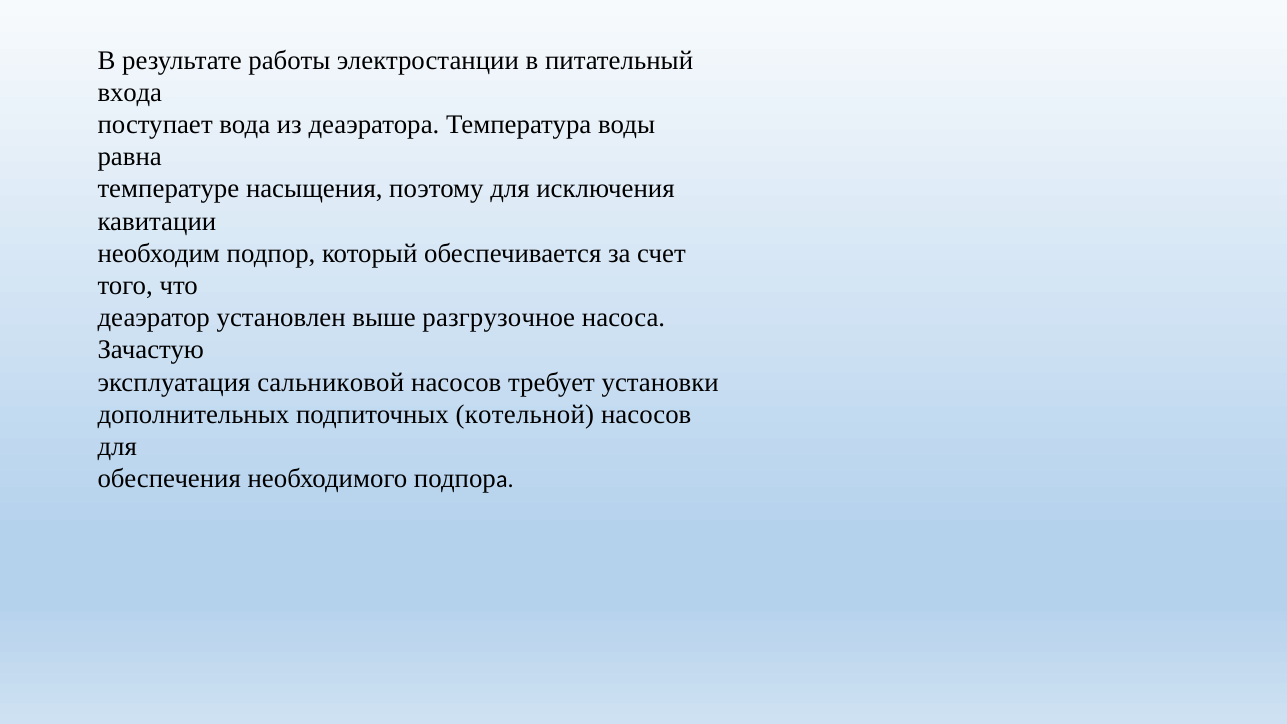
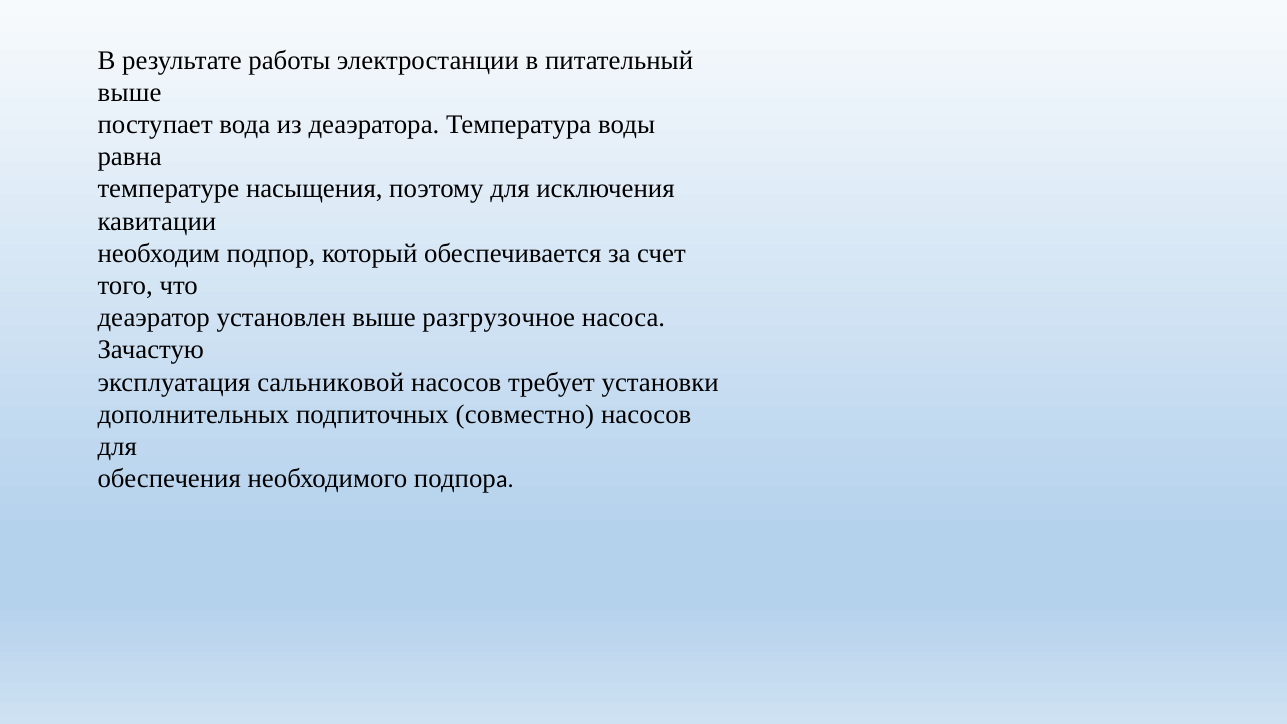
входа: входа -> выше (130, 92)
котельной: котельной -> совместно (525, 414)
